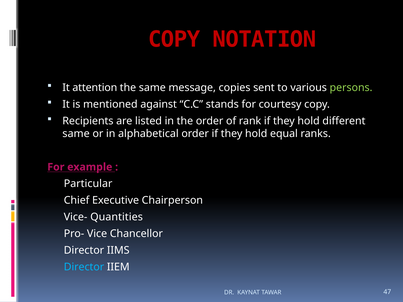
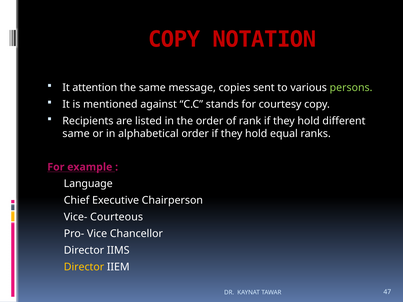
Particular: Particular -> Language (88, 184)
Quantities: Quantities -> Courteous (117, 217)
Director colour: light blue -> yellow (84, 267)
